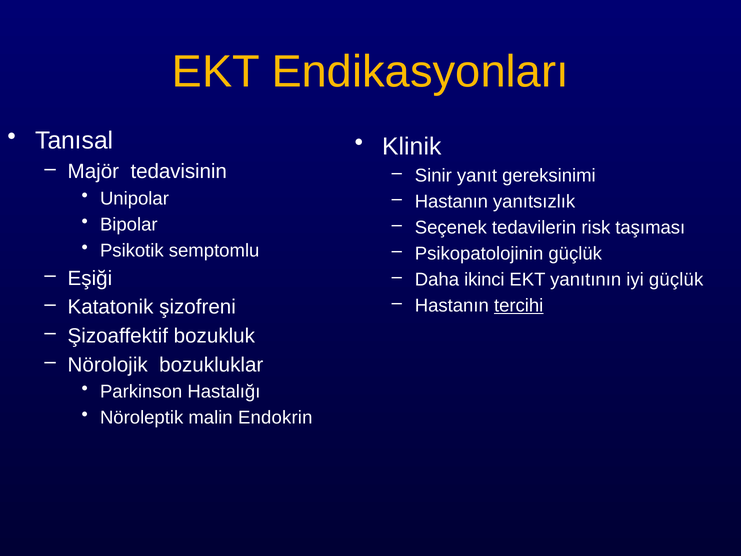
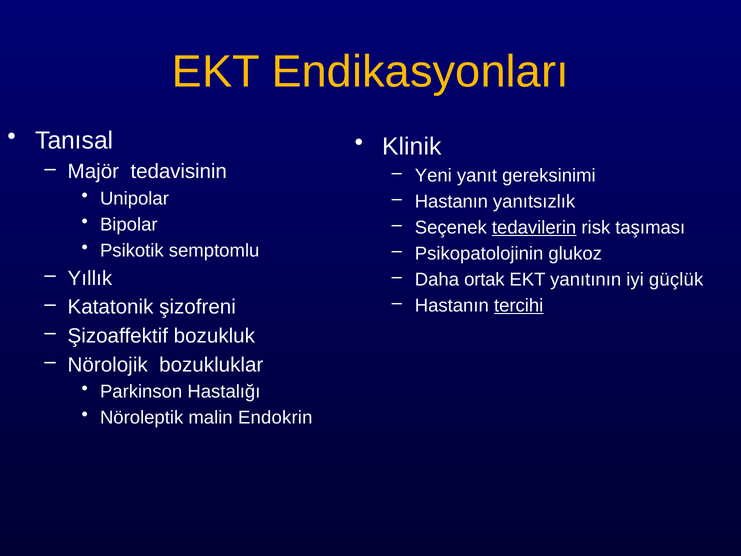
Sinir: Sinir -> Yeni (433, 176)
tedavilerin underline: none -> present (534, 228)
Psikopatolojinin güçlük: güçlük -> glukoz (575, 253)
Eşiği: Eşiği -> Yıllık (90, 278)
ikinci: ikinci -> ortak (484, 279)
